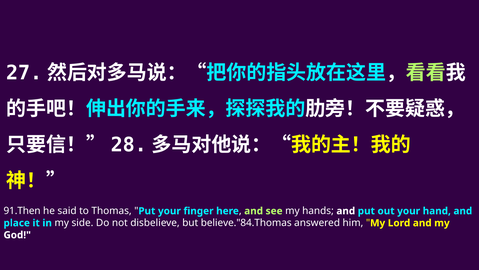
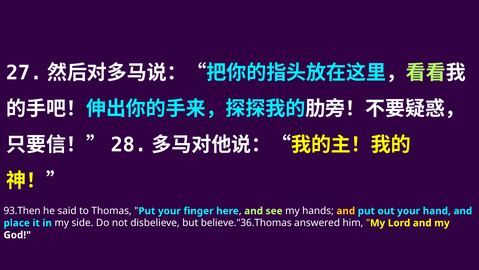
91.Then: 91.Then -> 93.Then (22, 211)
and colour: white -> yellow (346, 211)
believe."84.Thomas: believe."84.Thomas -> believe."36.Thomas (246, 223)
